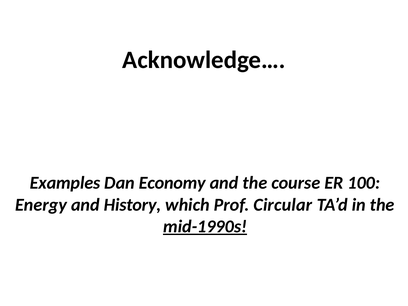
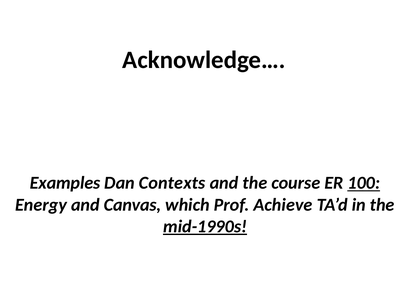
Economy: Economy -> Contexts (172, 183)
100 underline: none -> present (364, 183)
History: History -> Canvas (133, 205)
Circular: Circular -> Achieve (283, 205)
